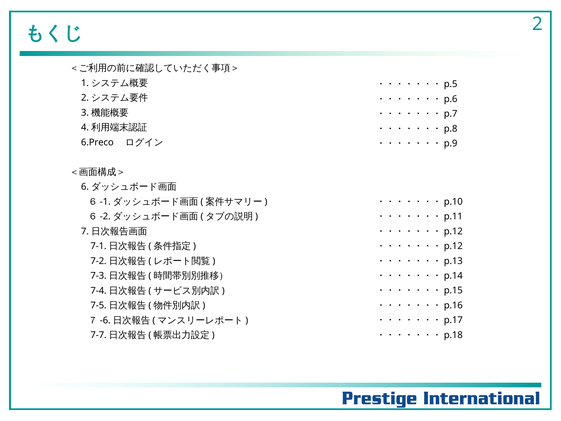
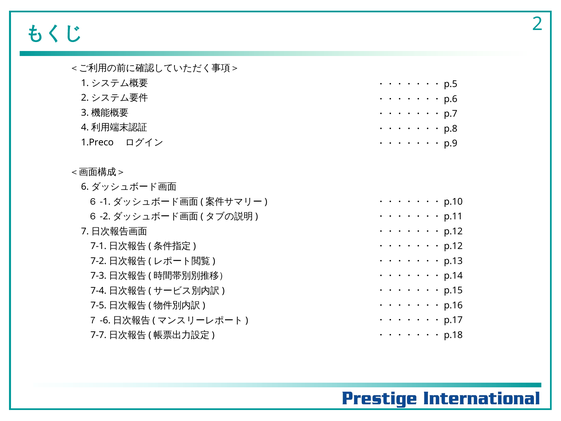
6.Preco: 6.Preco -> 1.Preco (97, 142)
